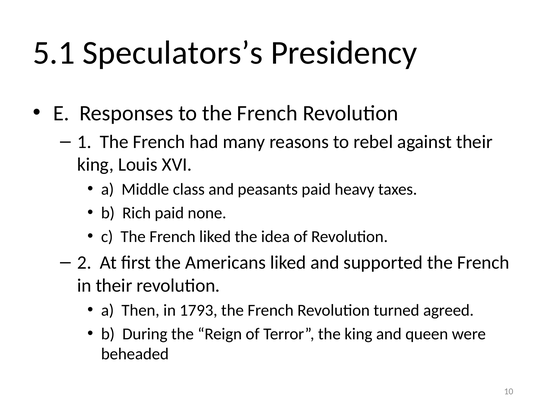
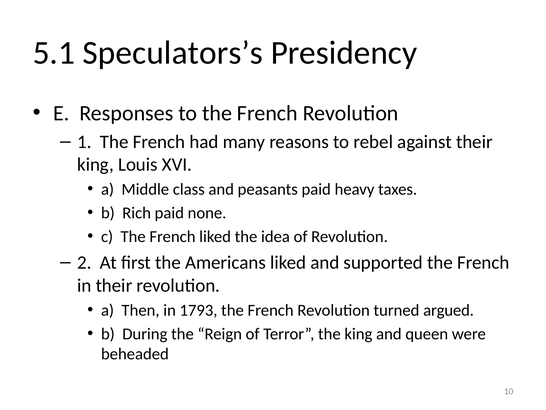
agreed: agreed -> argued (449, 310)
